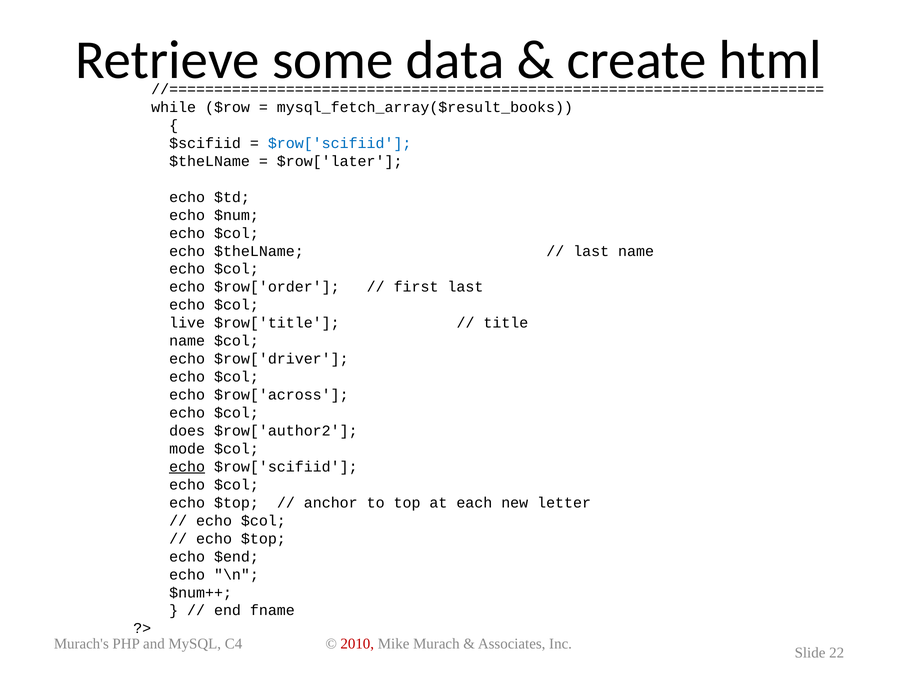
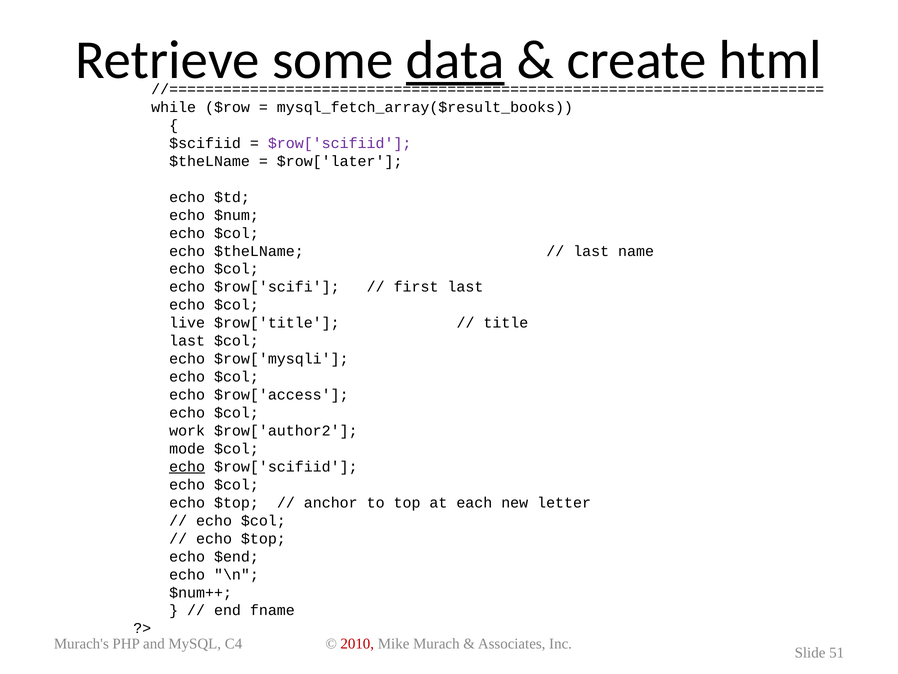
data underline: none -> present (455, 60)
$row['scifiid colour: blue -> purple (340, 143)
$row['order: $row['order -> $row['scifi (277, 287)
name: name -> last (187, 341)
$row['driver: $row['driver -> $row['mysqli (281, 359)
$row['across: $row['across -> $row['access (281, 395)
does: does -> work (187, 430)
22: 22 -> 51 (837, 652)
